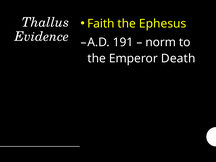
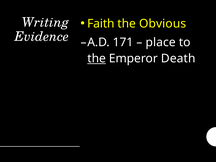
Ephesus: Ephesus -> Obvious (163, 24)
Thallus: Thallus -> Writing (45, 22)
191: 191 -> 171 (123, 42)
norm: norm -> place (161, 42)
the underline: none -> present (97, 58)
